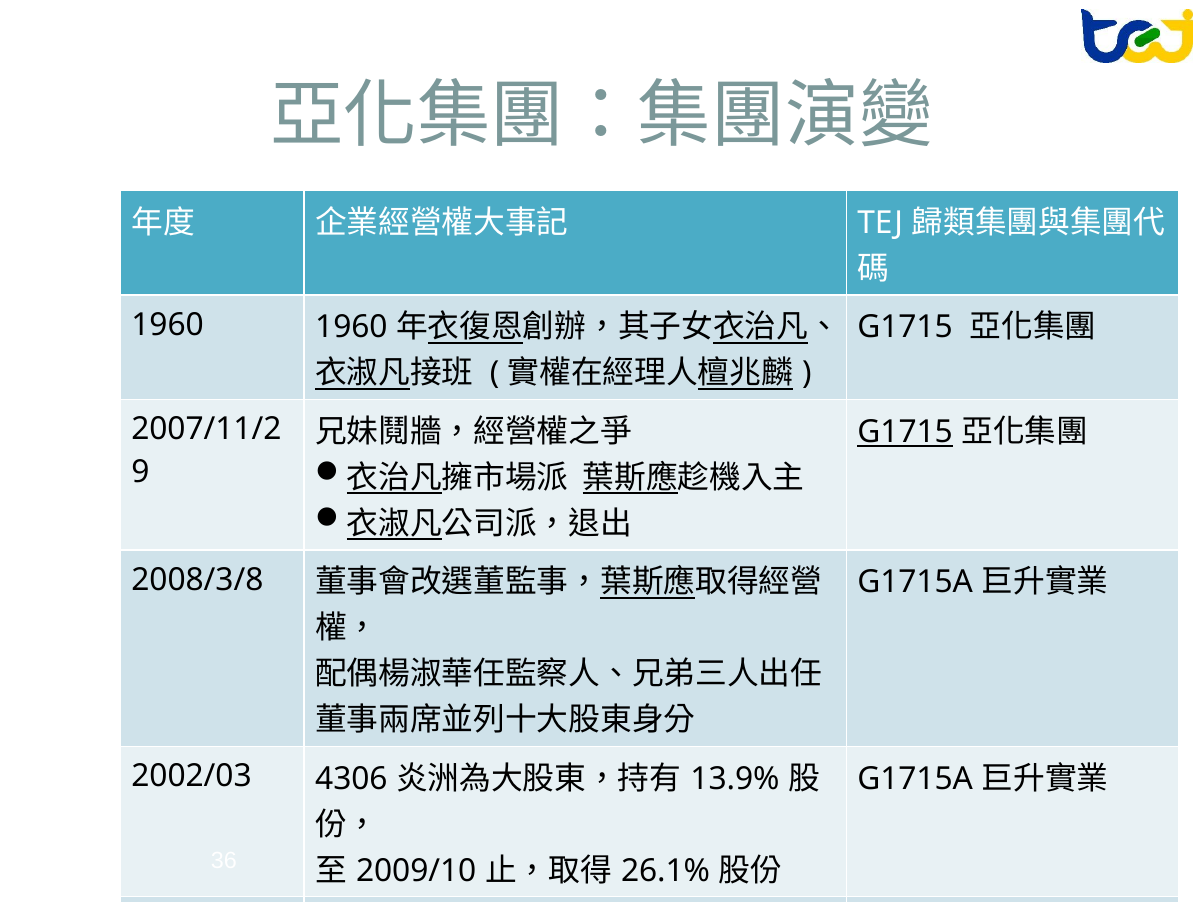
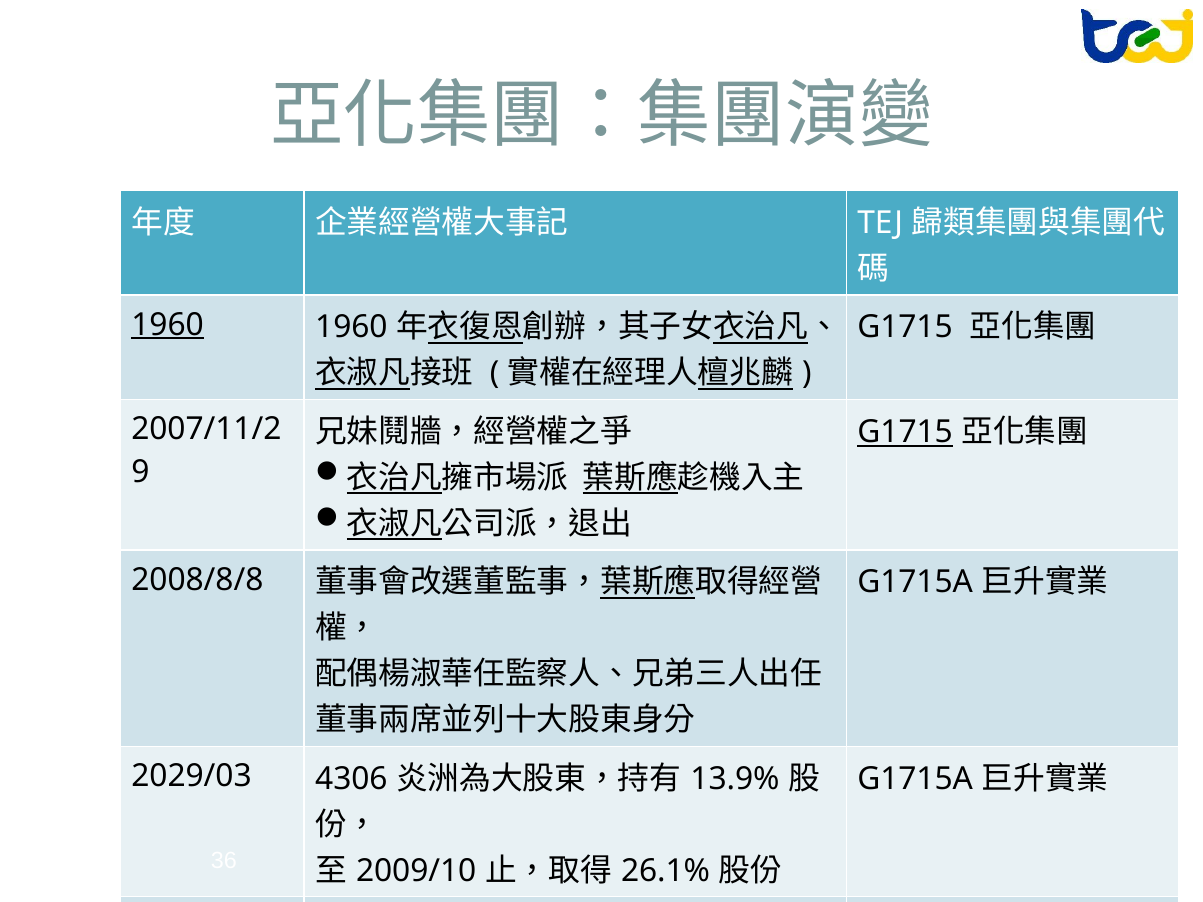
1960 underline: none -> present (168, 325)
2008/3/8: 2008/3/8 -> 2008/8/8 (197, 580)
2002/03: 2002/03 -> 2029/03 (192, 776)
